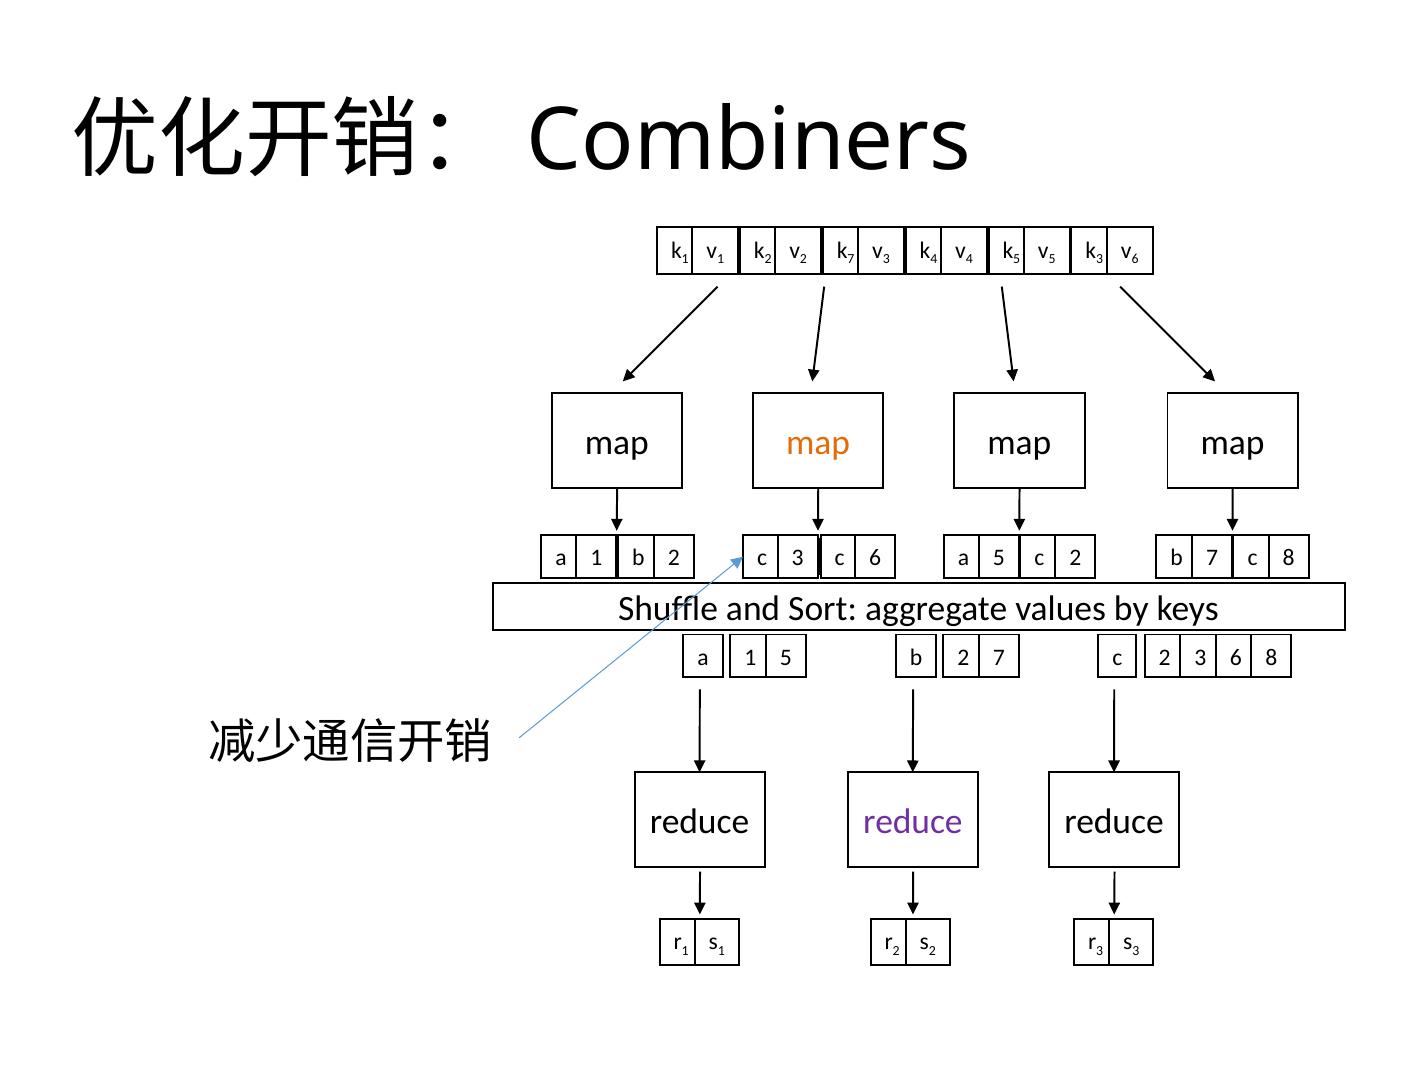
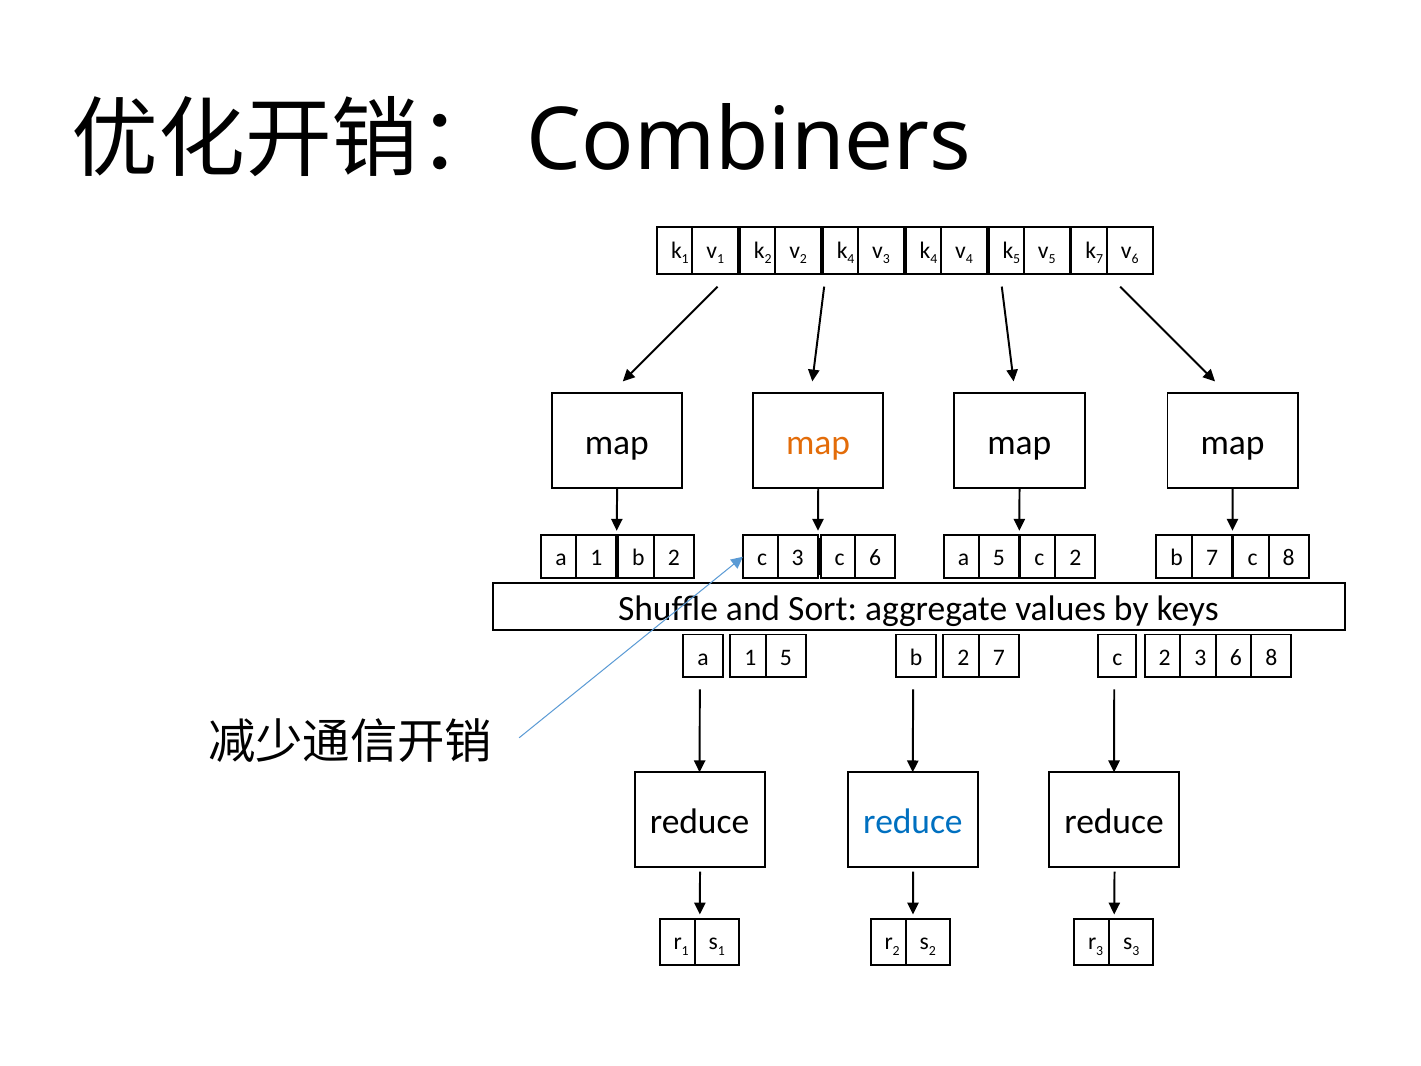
7: 7 -> 4 (851, 259)
3: 3 -> 7 (1100, 259)
reduce colour: purple -> blue (913, 822)
